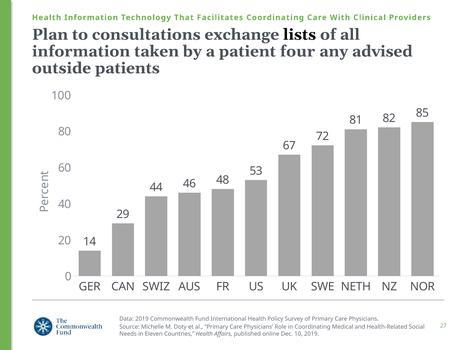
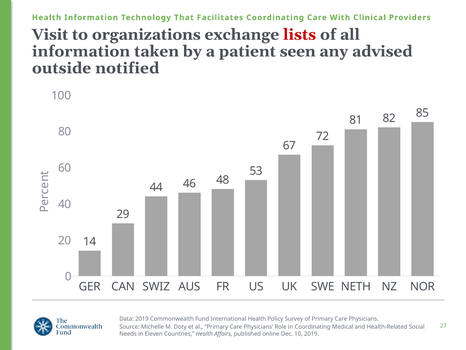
Plan: Plan -> Visit (50, 35)
consultations: consultations -> organizations (146, 35)
lists colour: black -> red (300, 35)
four: four -> seen (298, 51)
patients: patients -> notified (127, 68)
